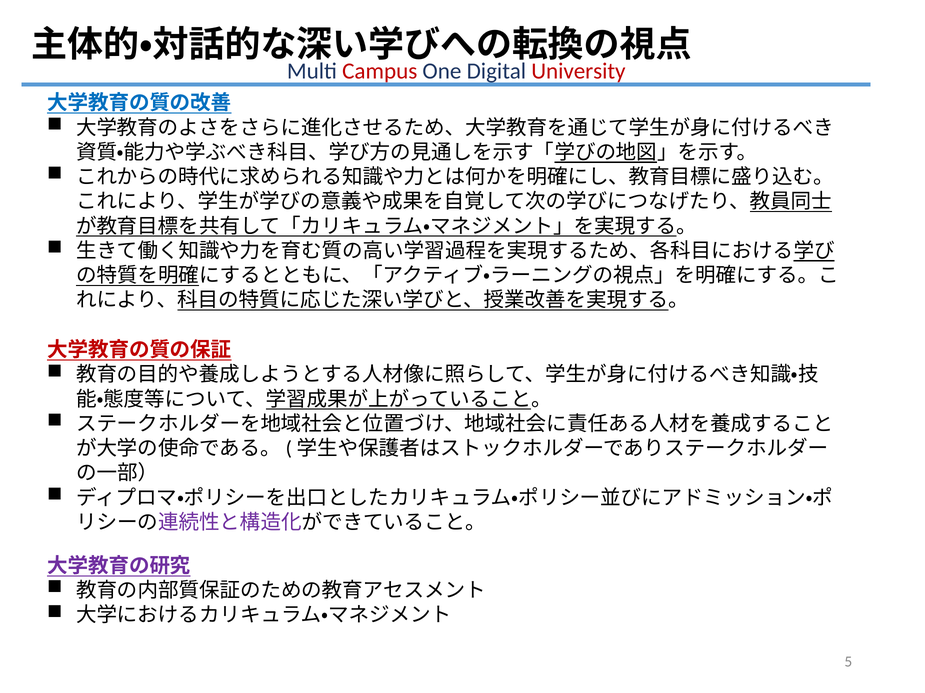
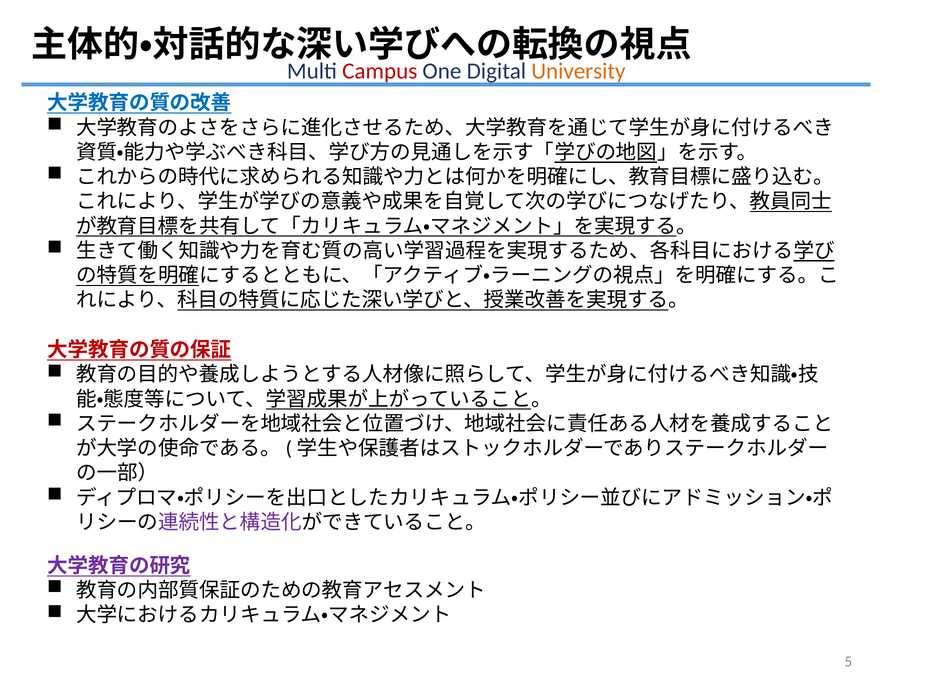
University colour: red -> orange (578, 71)
